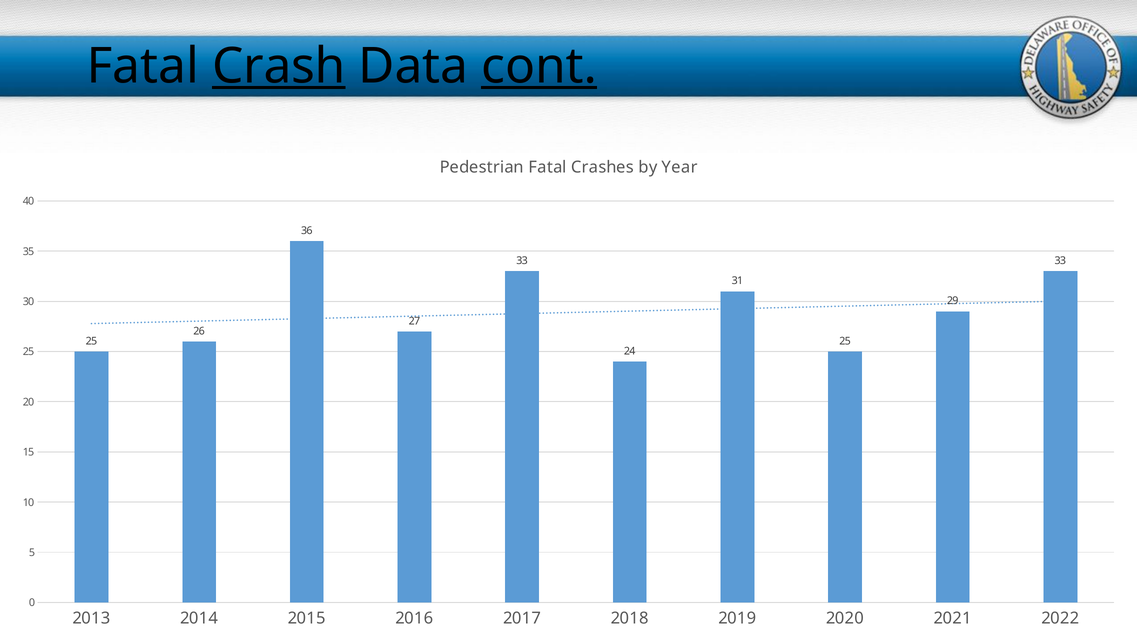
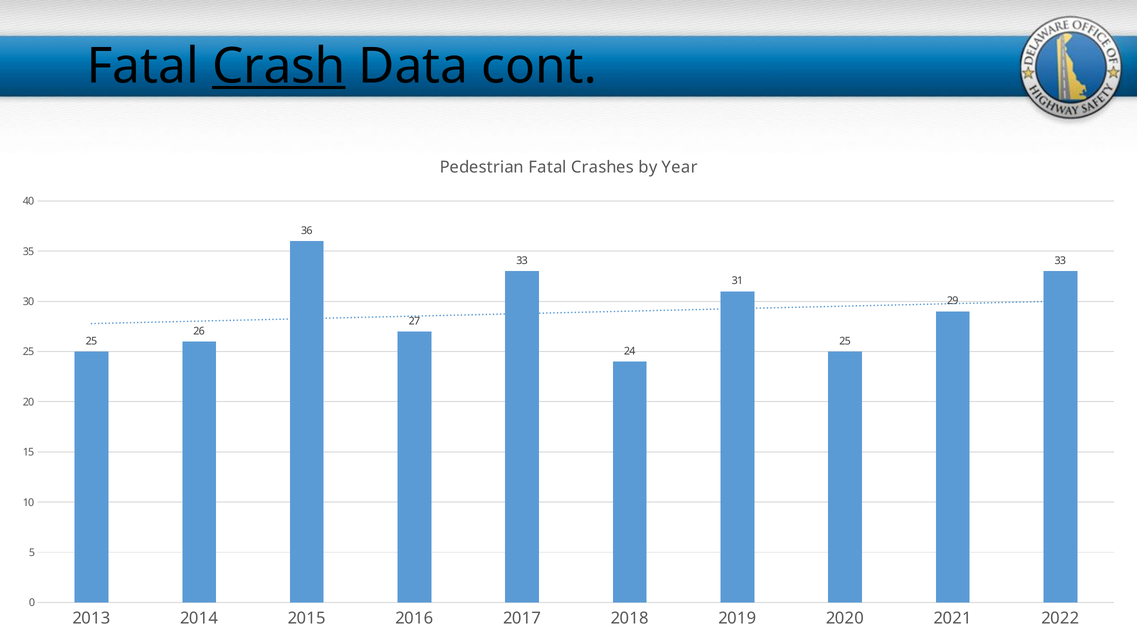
cont underline: present -> none (539, 66)
